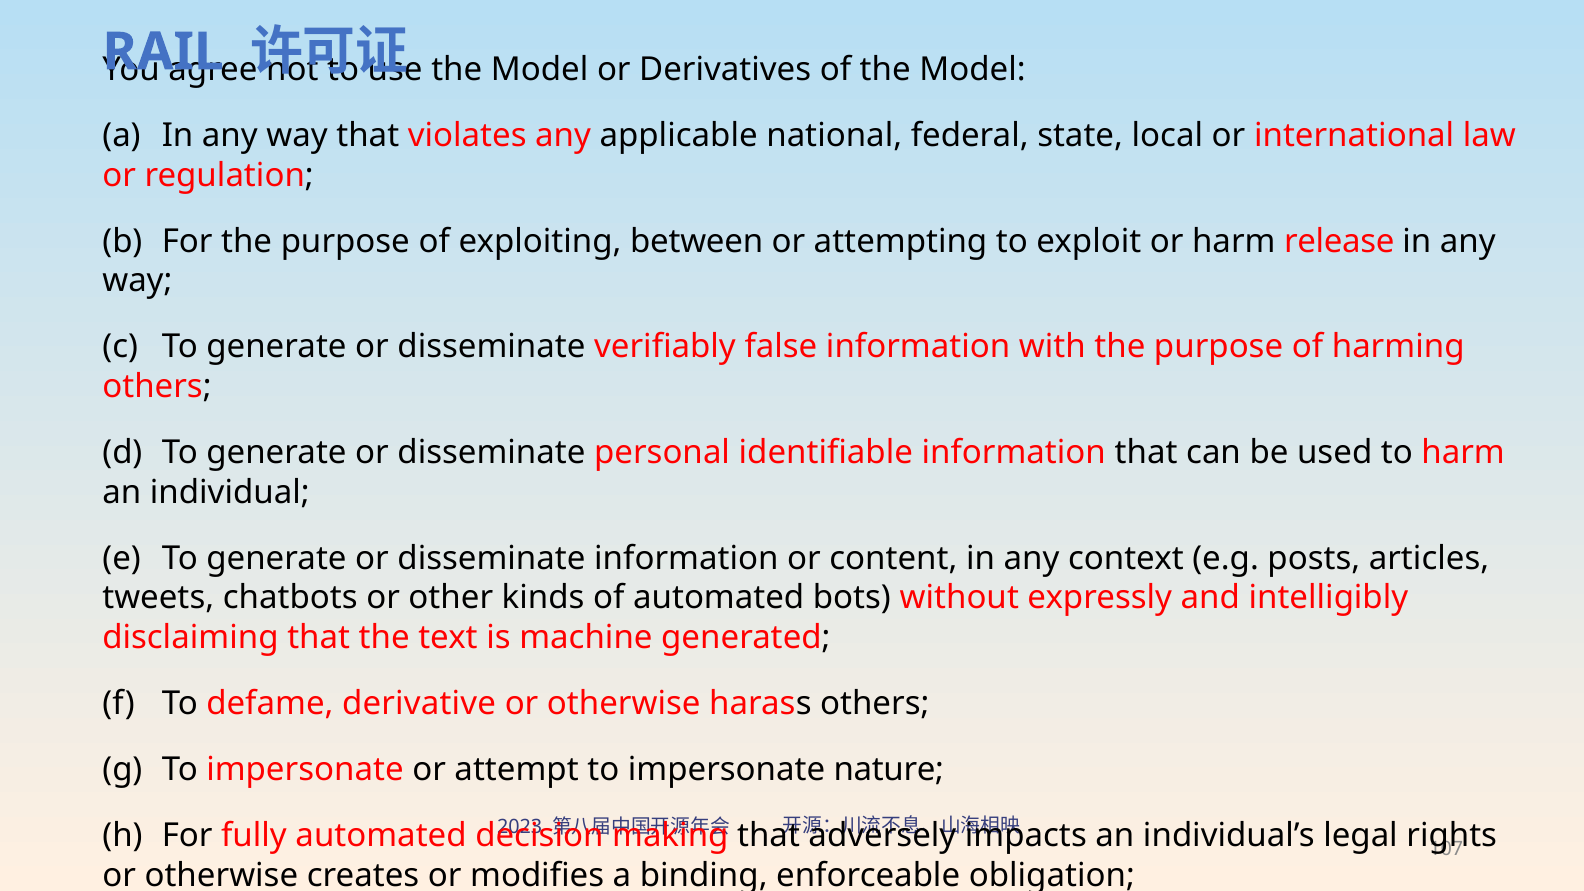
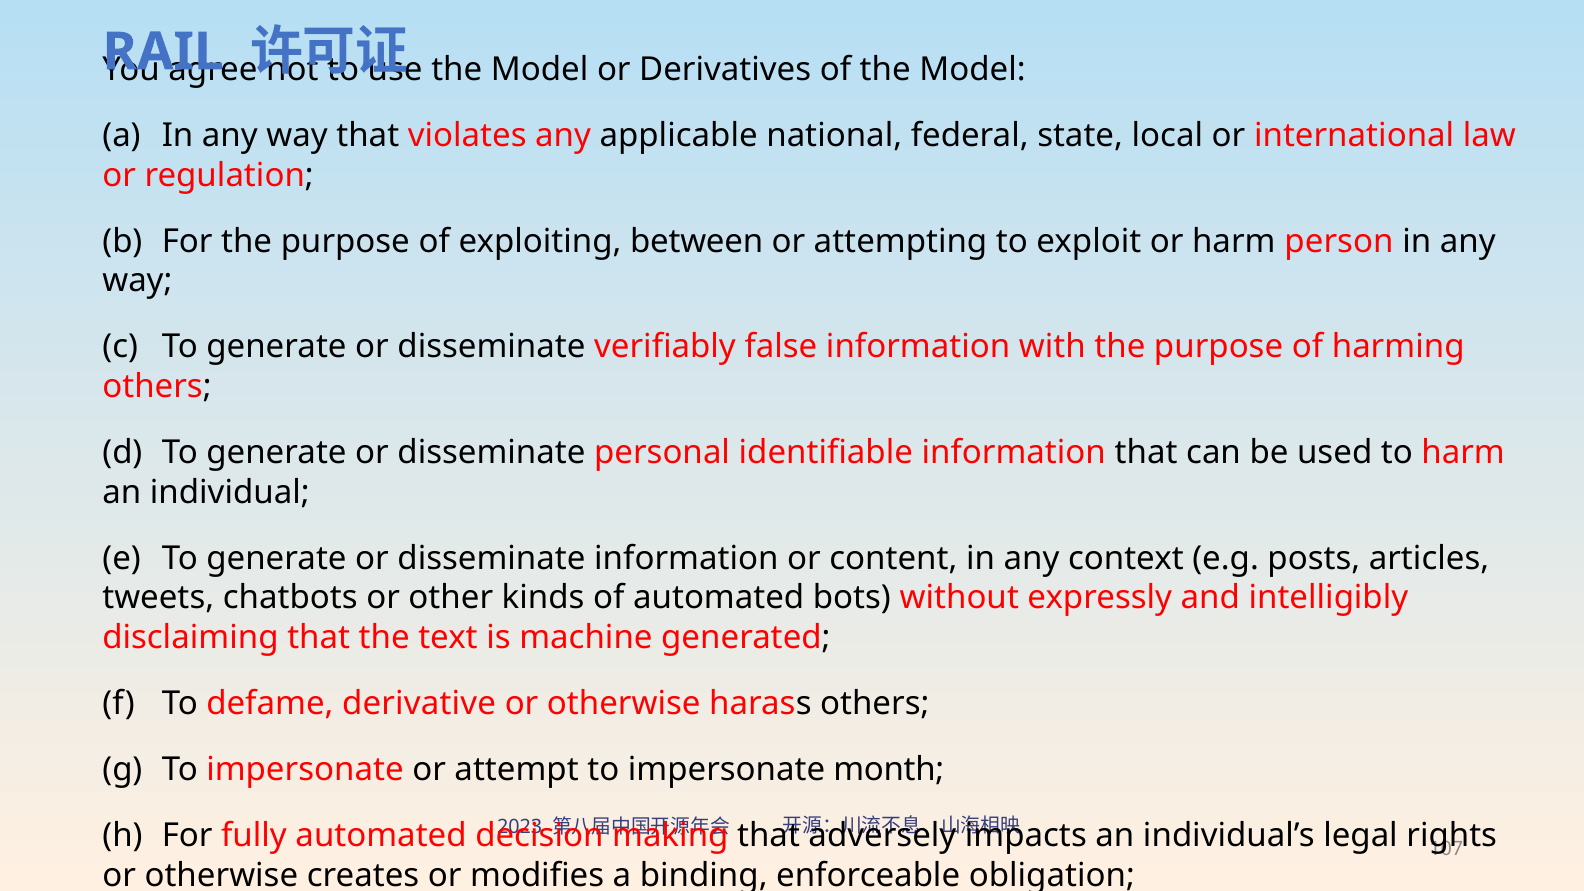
release: release -> person (1339, 241)
nature: nature -> month (889, 770)
